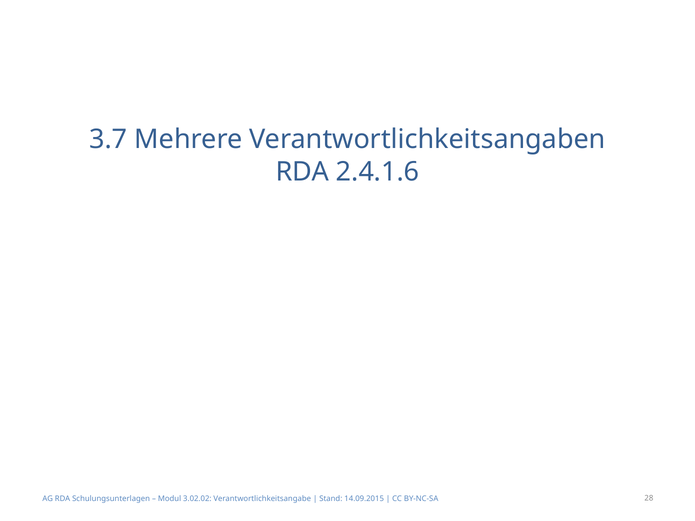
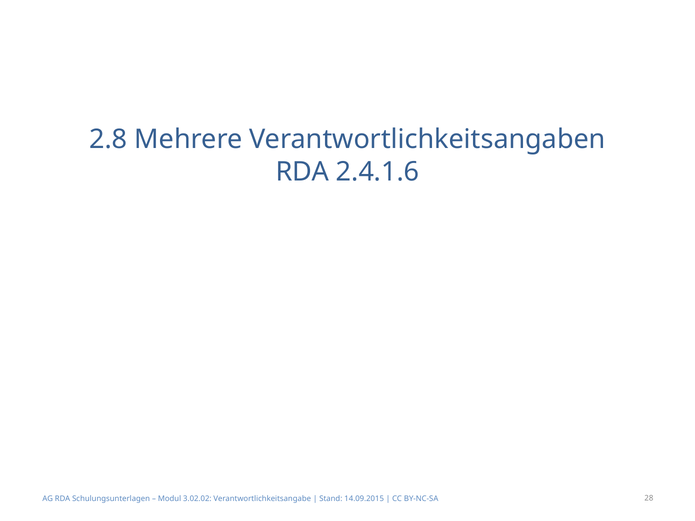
3.7: 3.7 -> 2.8 (108, 139)
